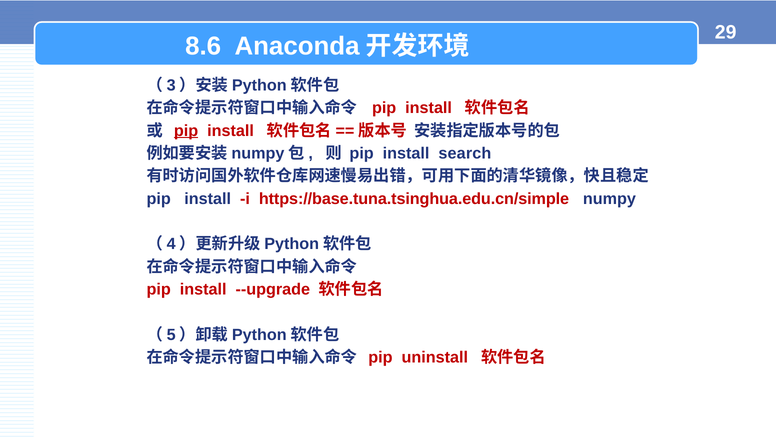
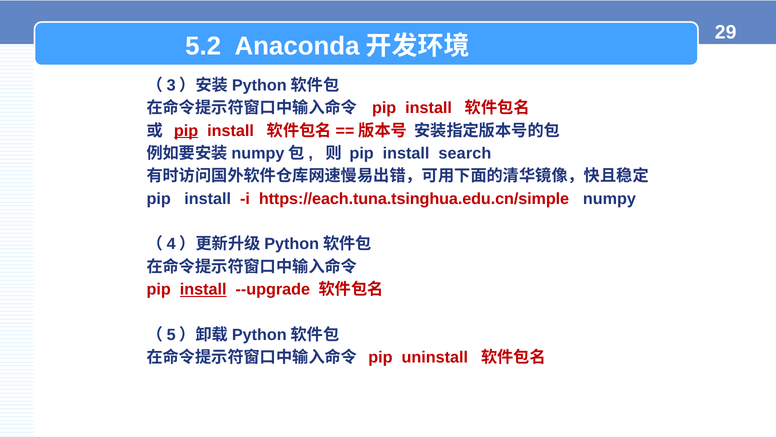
8.6: 8.6 -> 5.2 (203, 46)
https://base.tuna.tsinghua.edu.cn/simple: https://base.tuna.tsinghua.edu.cn/simple -> https://each.tuna.tsinghua.edu.cn/simple (414, 199)
install underline: none -> present (203, 289)
